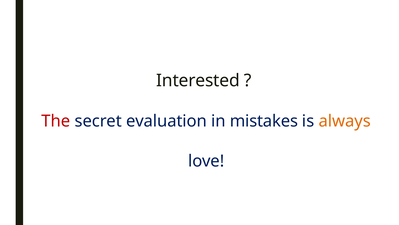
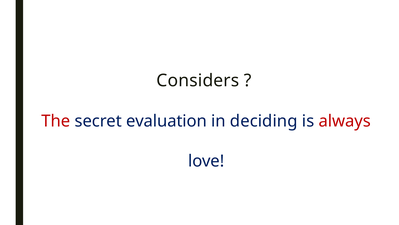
Interested: Interested -> Considers (198, 80)
mistakes: mistakes -> deciding (264, 121)
always colour: orange -> red (345, 121)
